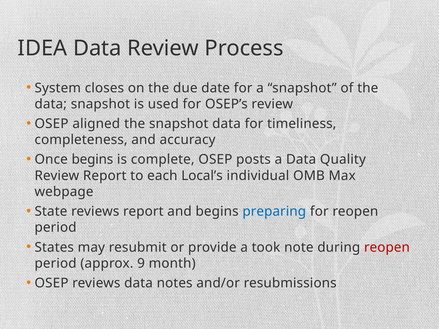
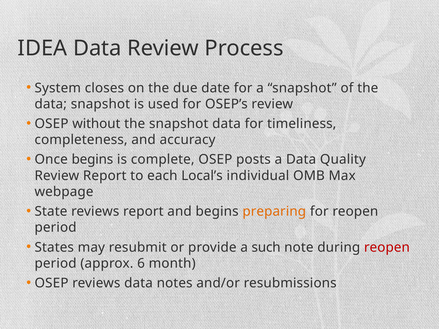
aligned: aligned -> without (96, 124)
preparing colour: blue -> orange (274, 212)
took: took -> such (266, 247)
9: 9 -> 6 (141, 264)
